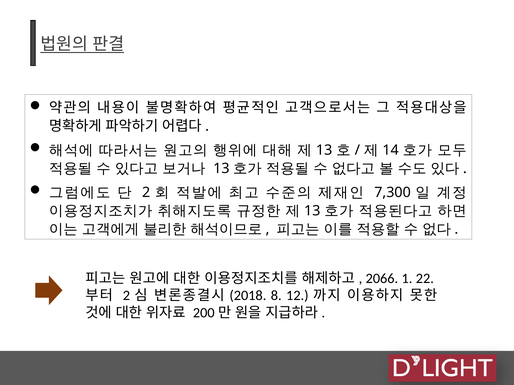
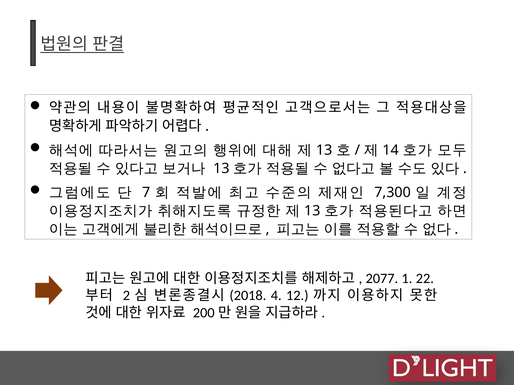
2: 2 -> 7 (146, 193)
2066: 2066 -> 2077 (382, 279)
8: 8 -> 4 (276, 296)
